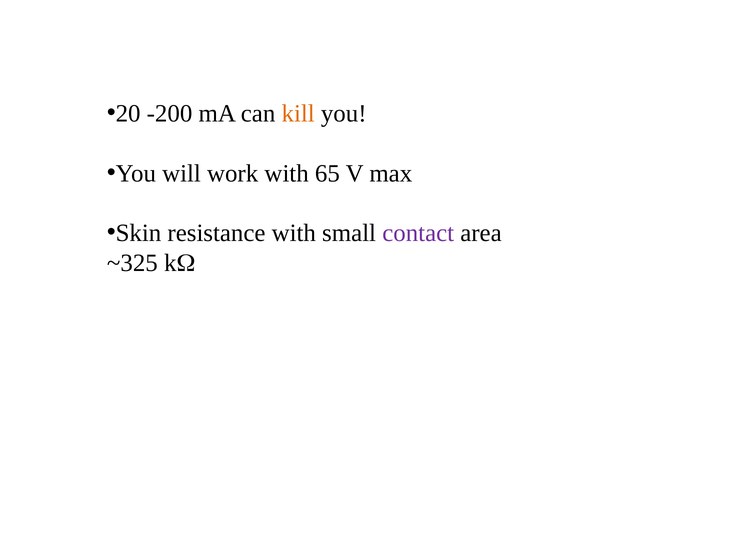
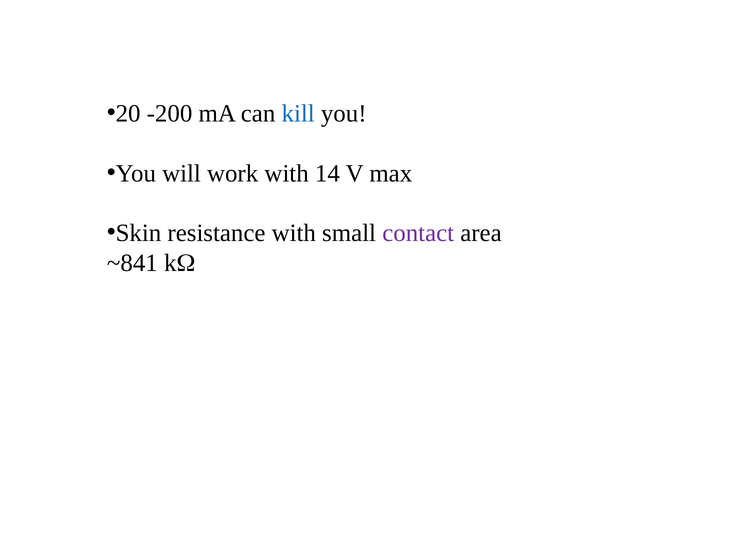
kill colour: orange -> blue (298, 114)
65: 65 -> 14 (327, 173)
~325: ~325 -> ~841 (132, 263)
